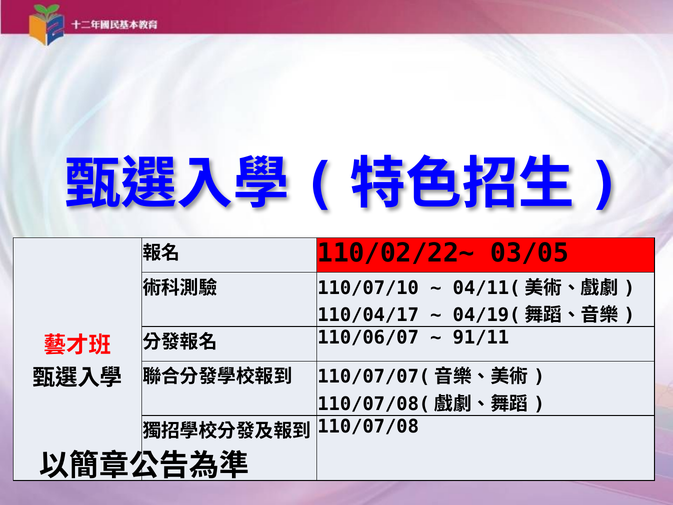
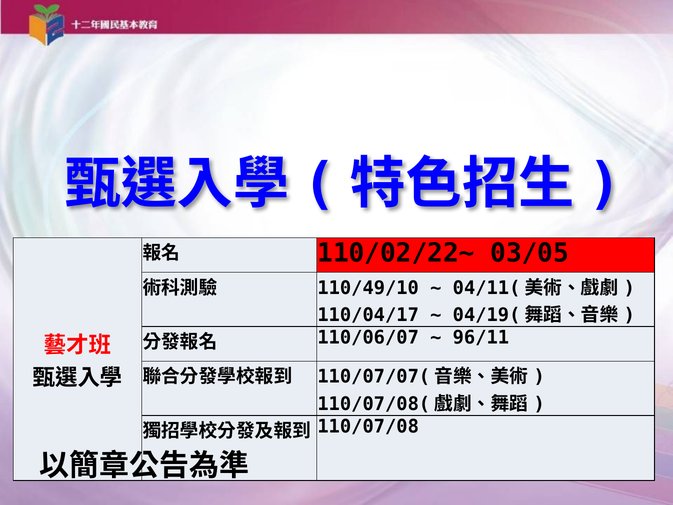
110/07/10: 110/07/10 -> 110/49/10 (368, 288)
91/11: 91/11 -> 96/11 (481, 338)
